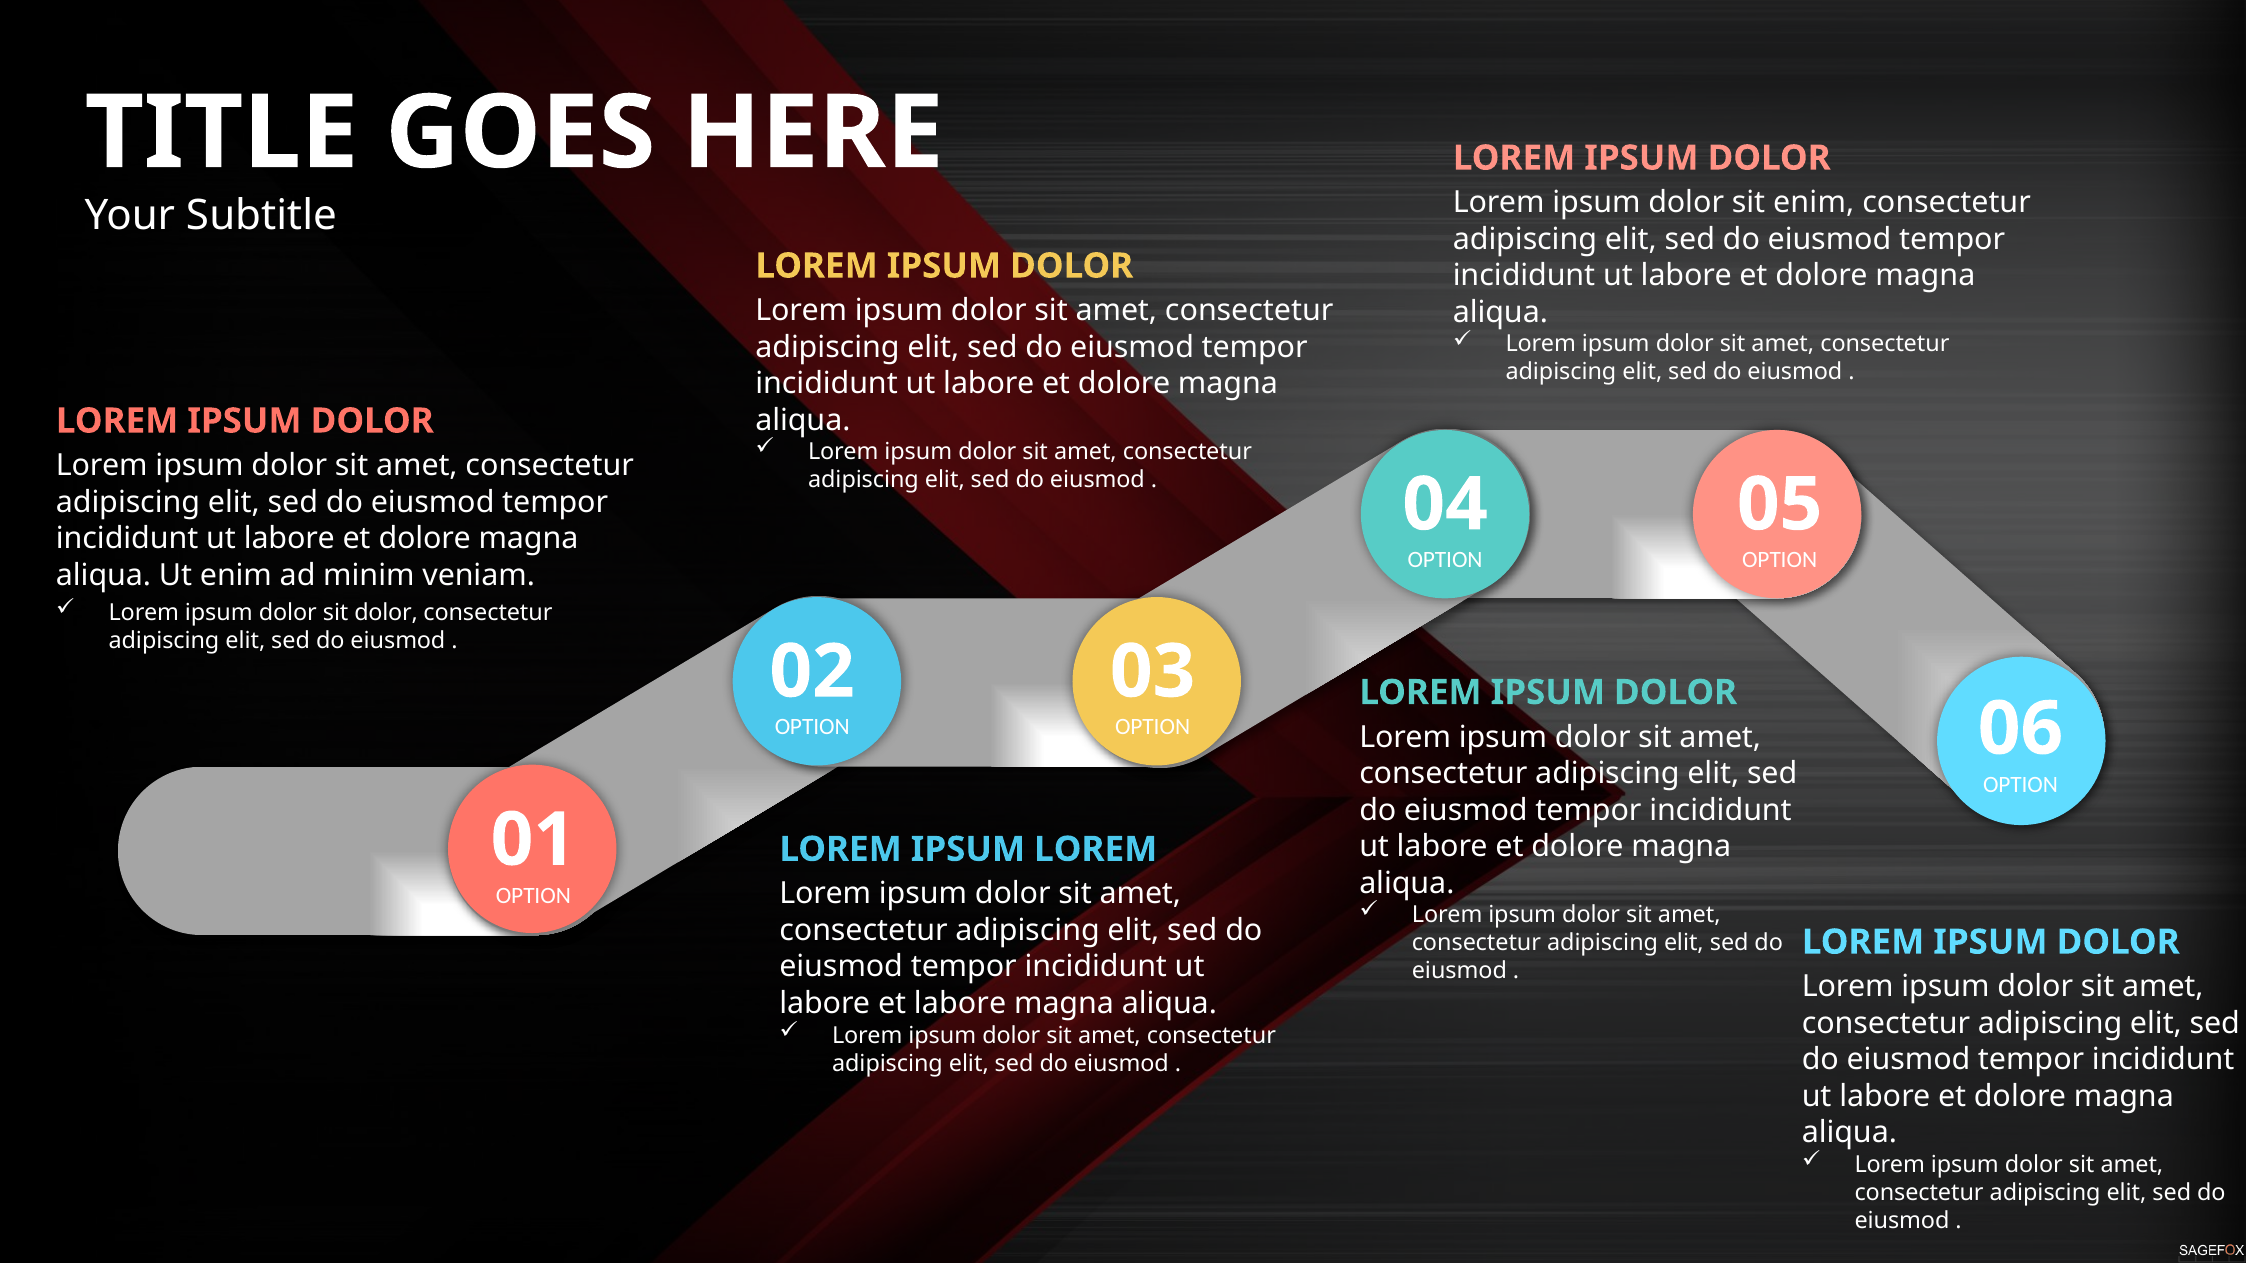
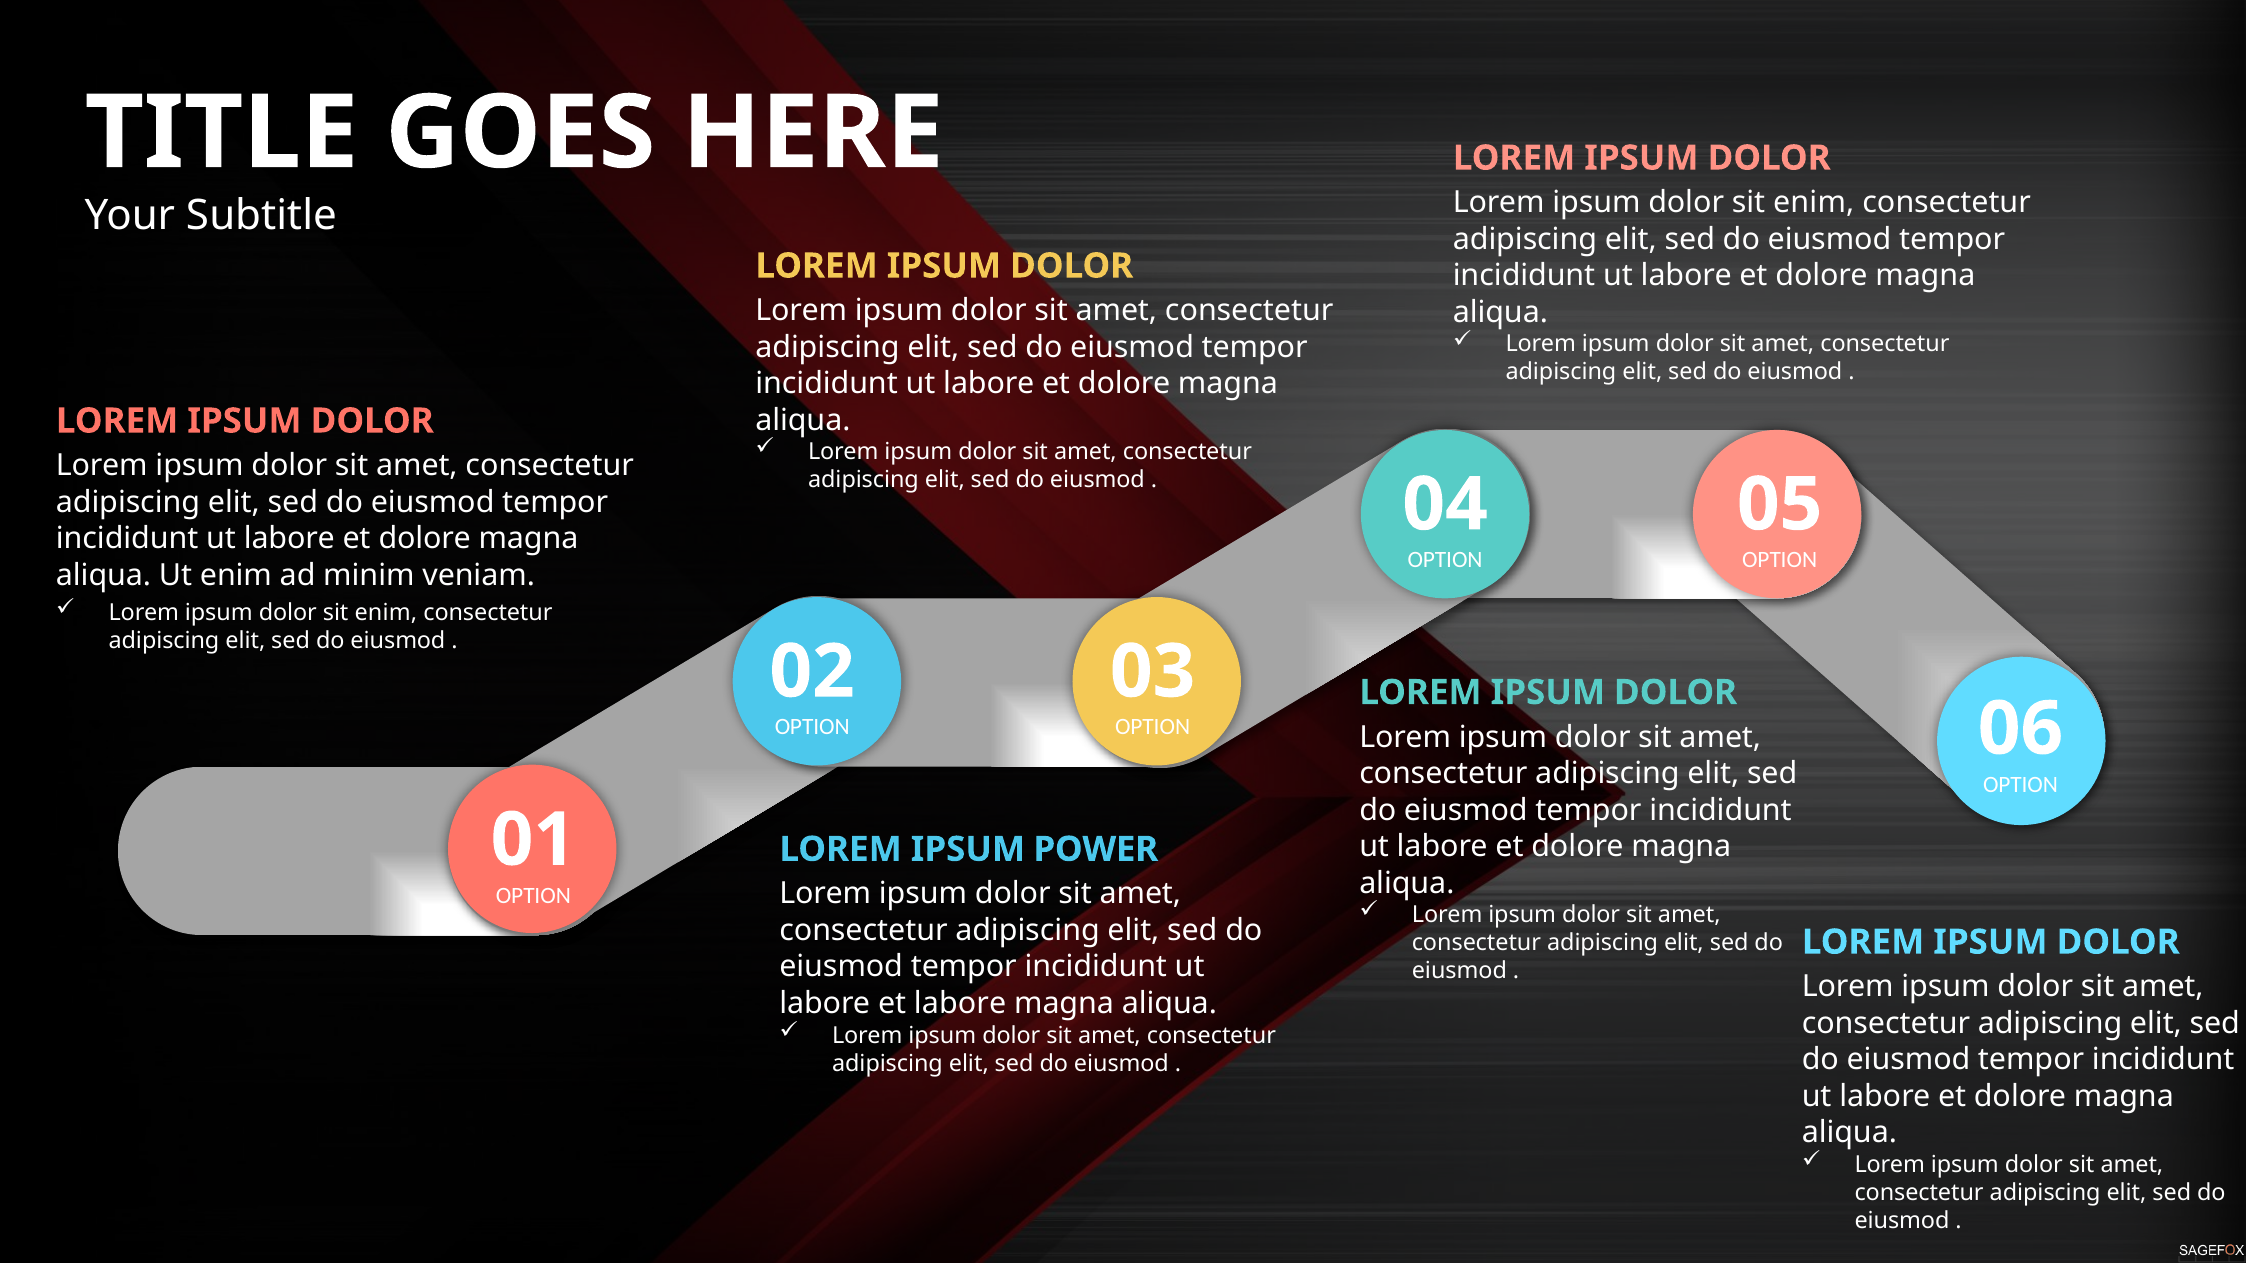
dolor: dolor -> enim (386, 613)
IPSUM LOREM: LOREM -> POWER (1096, 849)
